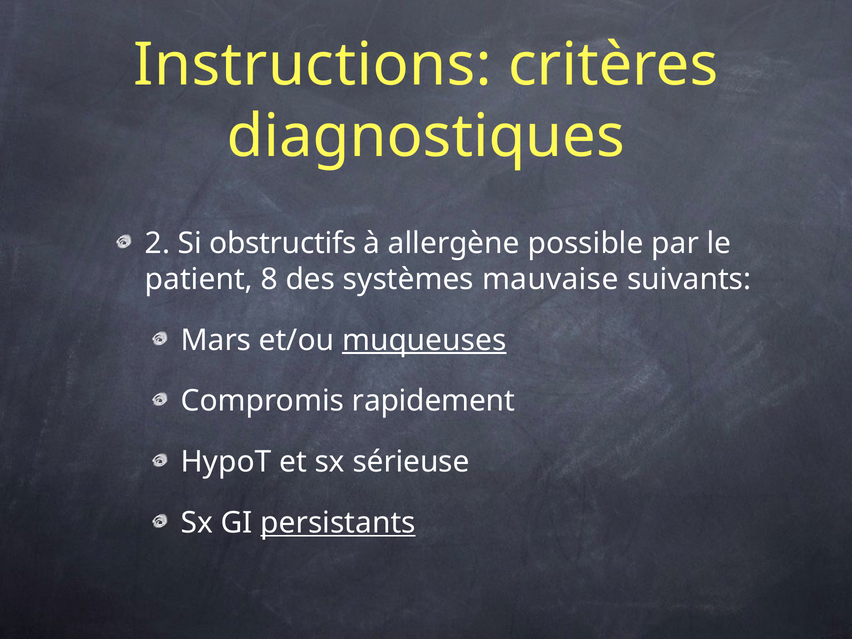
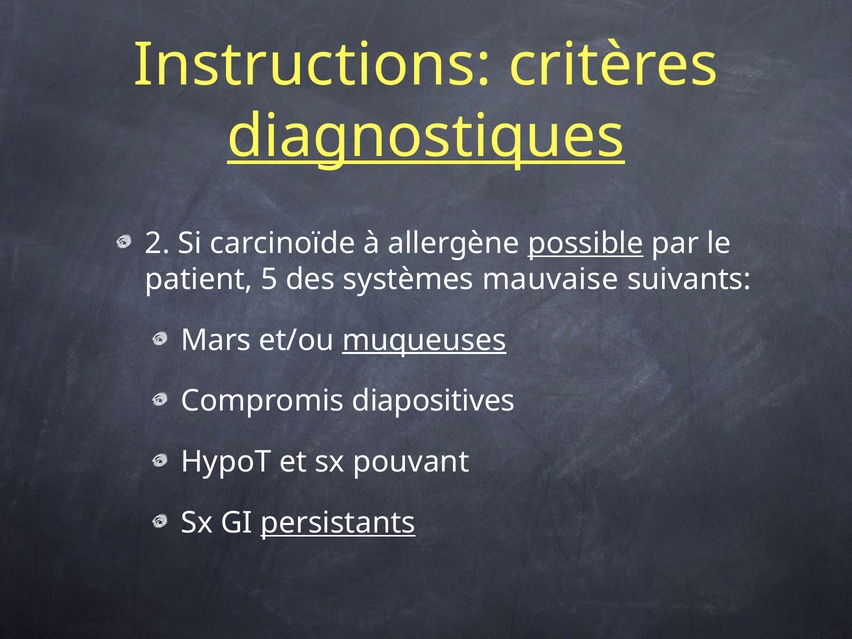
diagnostiques underline: none -> present (426, 137)
obstructifs: obstructifs -> carcinoïde (283, 243)
possible underline: none -> present (586, 243)
8: 8 -> 5 (269, 279)
rapidement: rapidement -> diapositives (434, 401)
sérieuse: sérieuse -> pouvant (411, 462)
